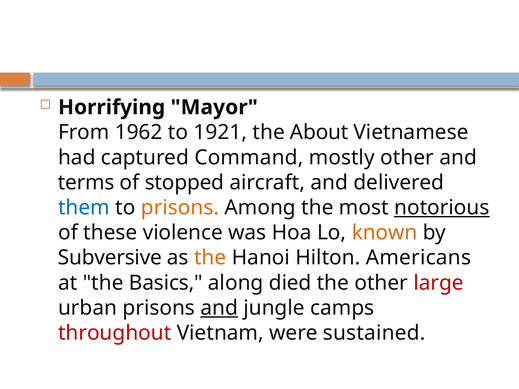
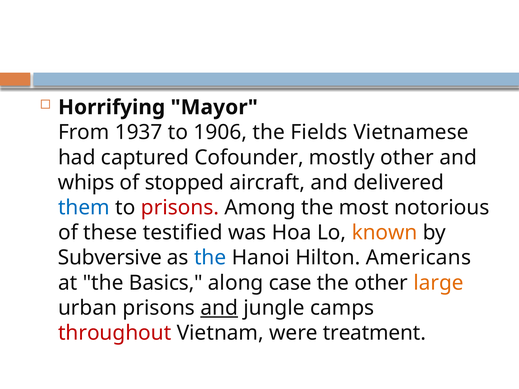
1962: 1962 -> 1937 (139, 132)
1921: 1921 -> 1906 (220, 132)
About: About -> Fields (319, 132)
Command: Command -> Cofounder (249, 158)
terms: terms -> whips (86, 183)
prisons colour: orange -> red (180, 208)
notorious underline: present -> none (442, 208)
violence: violence -> testified (183, 233)
the colour: orange -> blue (210, 258)
died: died -> case (290, 283)
large colour: red -> orange (439, 283)
sustained: sustained -> treatment (374, 333)
